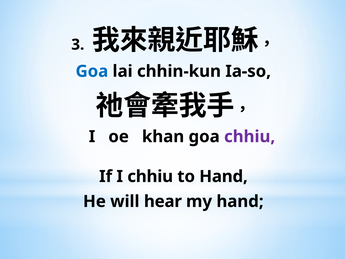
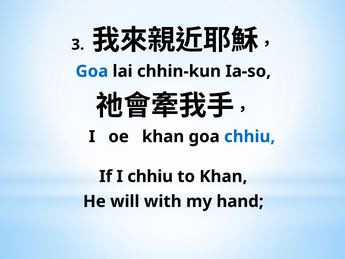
chhiu colour: purple -> blue (250, 136)
to Hand: Hand -> Khan (223, 176)
hear: hear -> with (163, 201)
